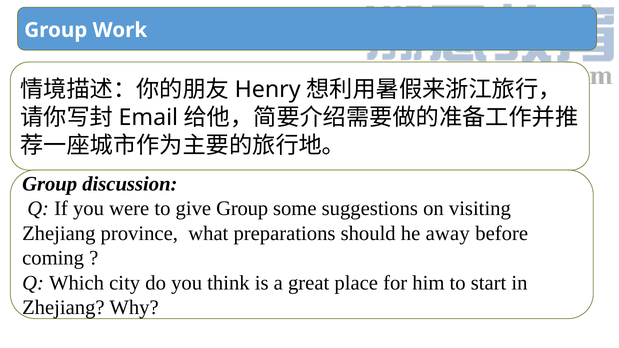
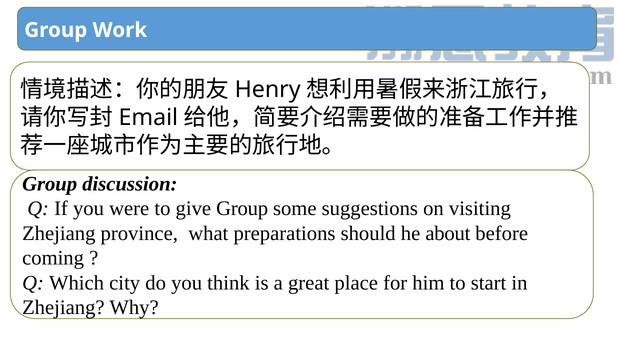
away: away -> about (448, 234)
